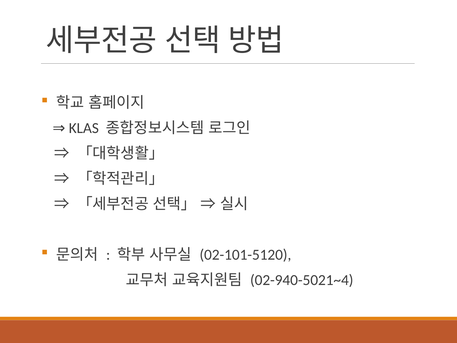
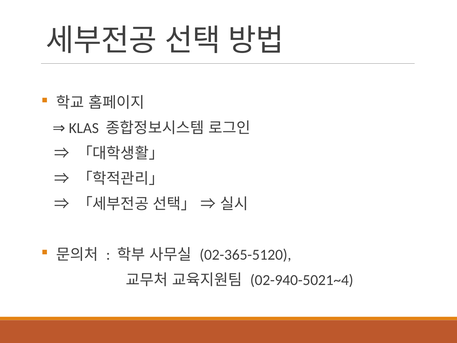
02-101-5120: 02-101-5120 -> 02-365-5120 (245, 255)
